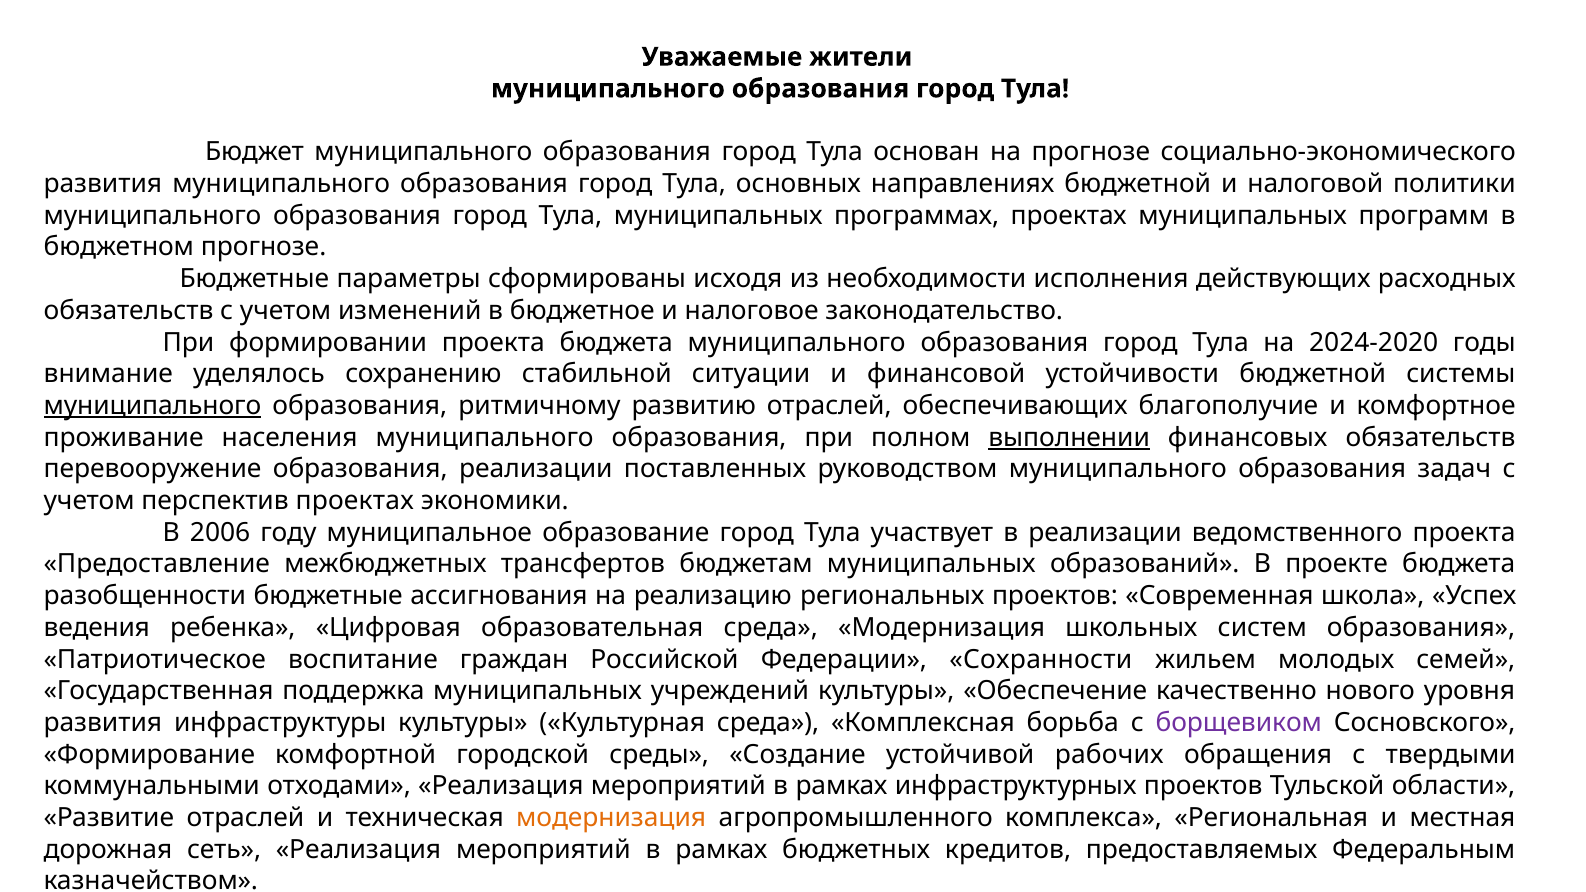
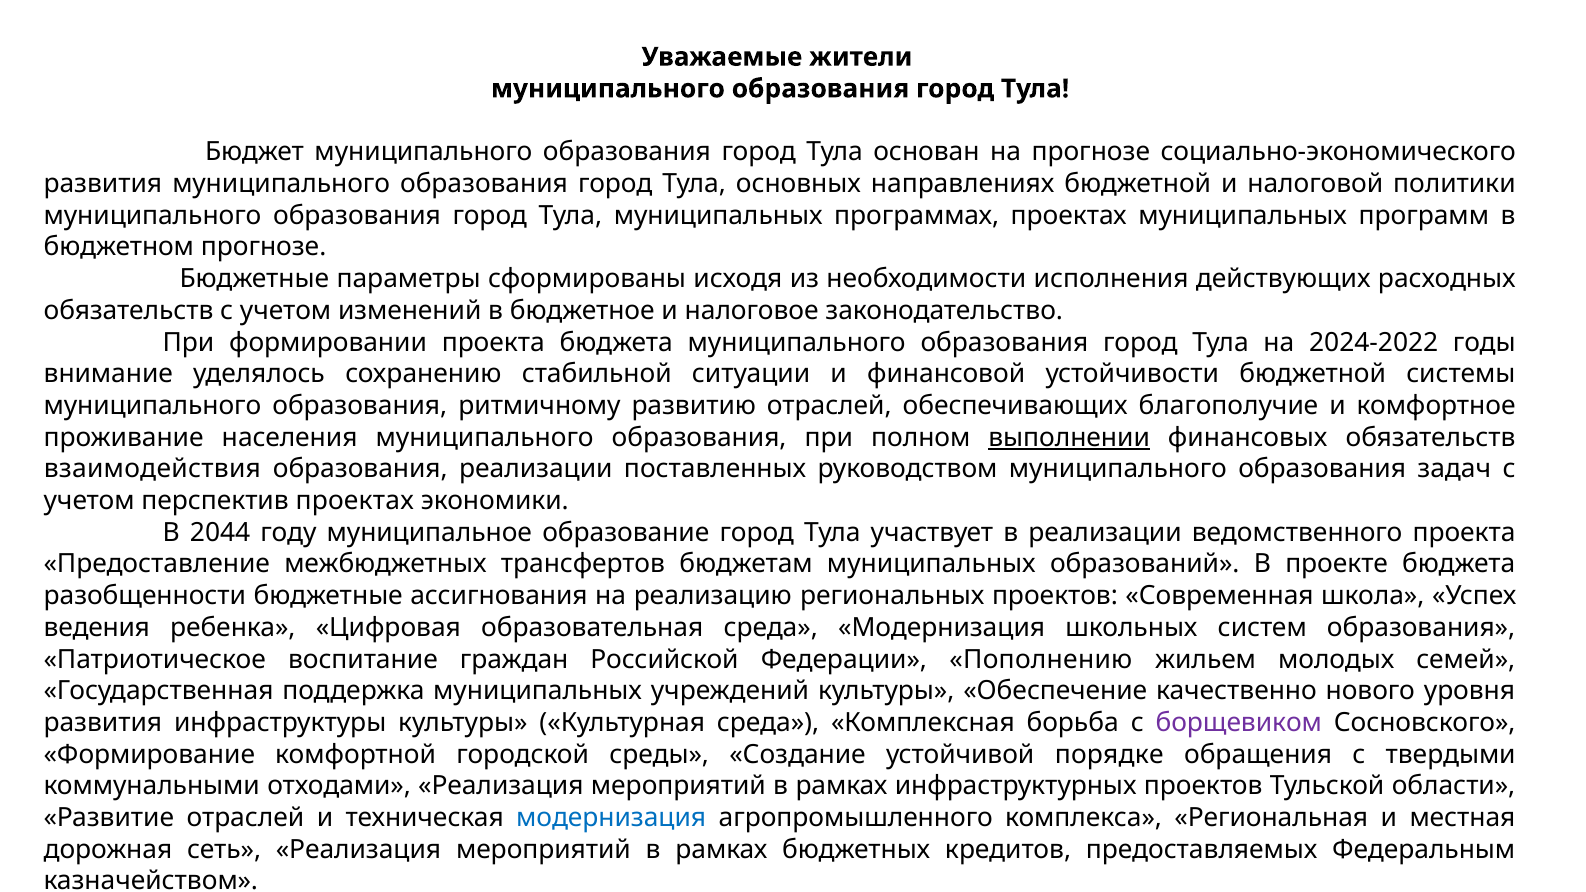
2024-2020: 2024-2020 -> 2024-2022 (1374, 342)
муниципального underline: present -> none (153, 406)
перевооружение: перевооружение -> взаимодействия (152, 469)
2006: 2006 -> 2044 (220, 533)
Сохранности: Сохранности -> Пополнению (1041, 659)
рабочих: рабочих -> порядке (1109, 755)
модернизация colour: orange -> blue (611, 818)
